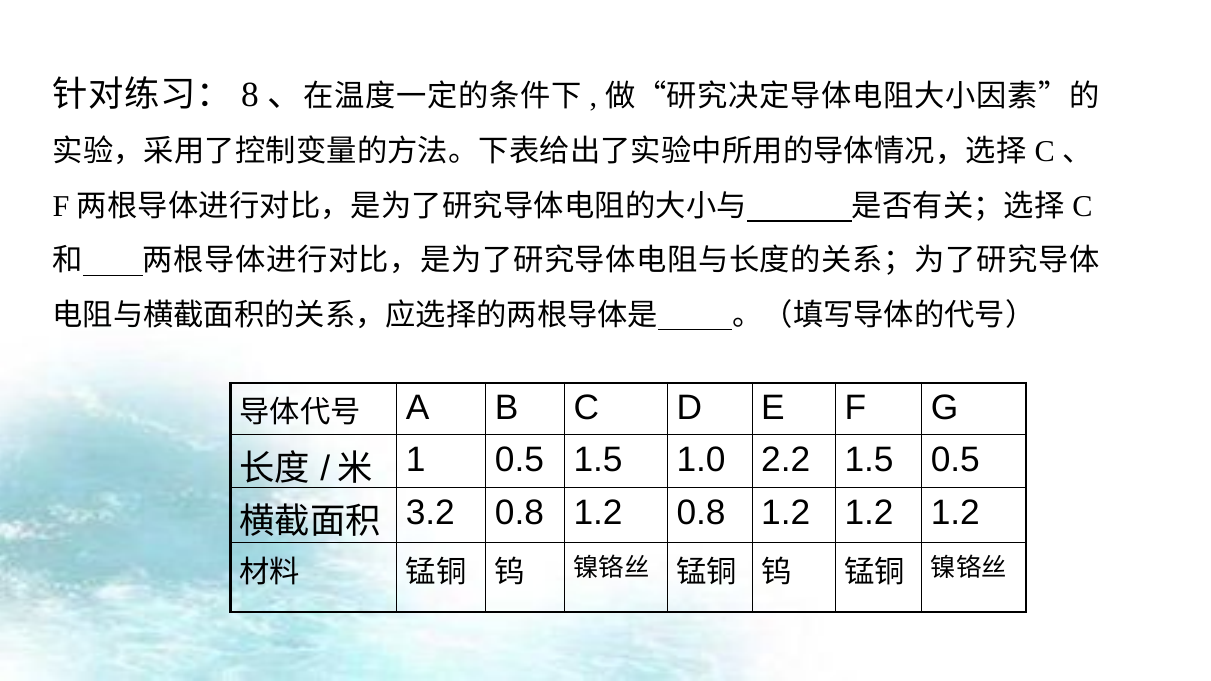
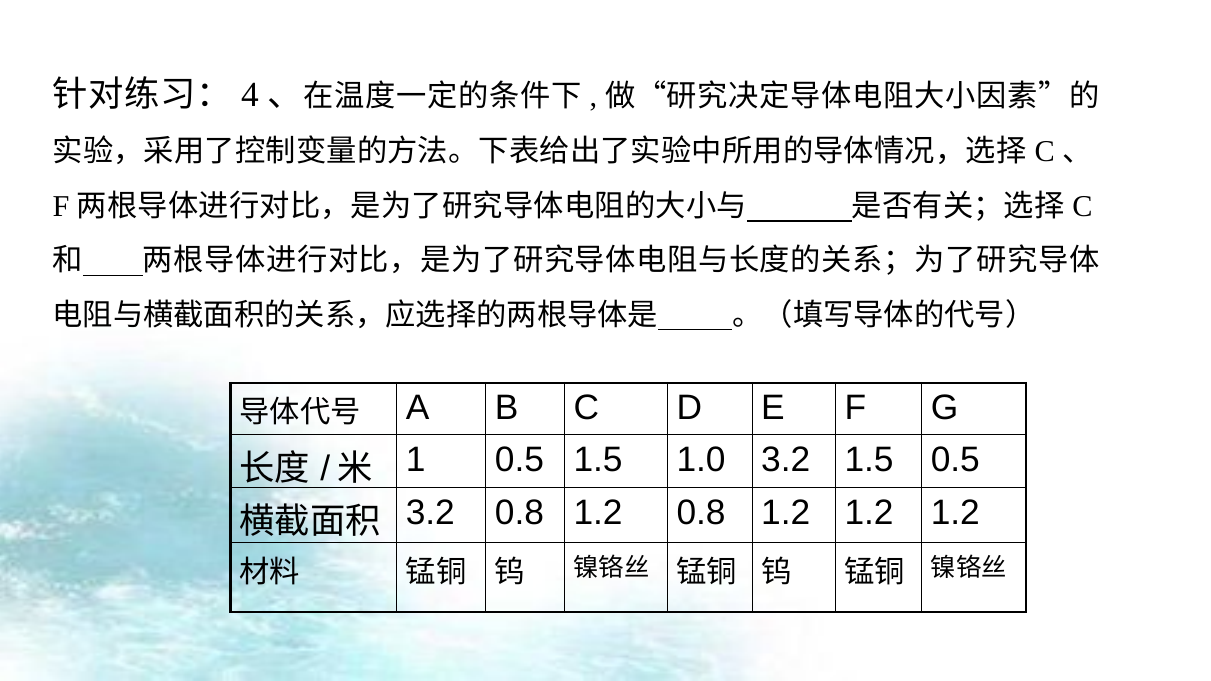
8: 8 -> 4 (250, 95)
1.0 2.2: 2.2 -> 3.2 (786, 460)
